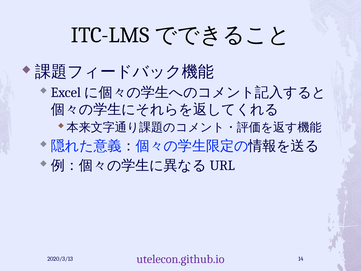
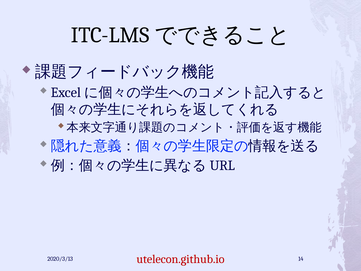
utelecon.github.io colour: purple -> red (180, 259)
